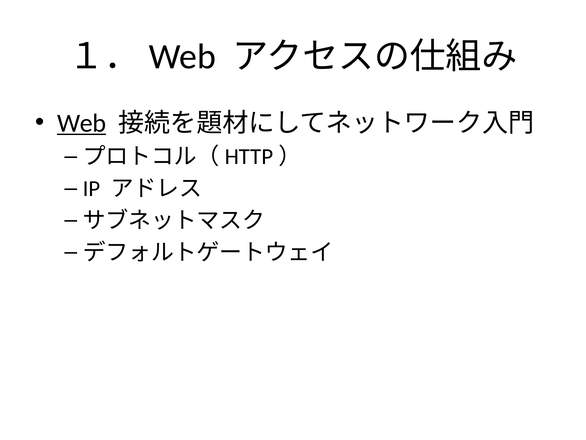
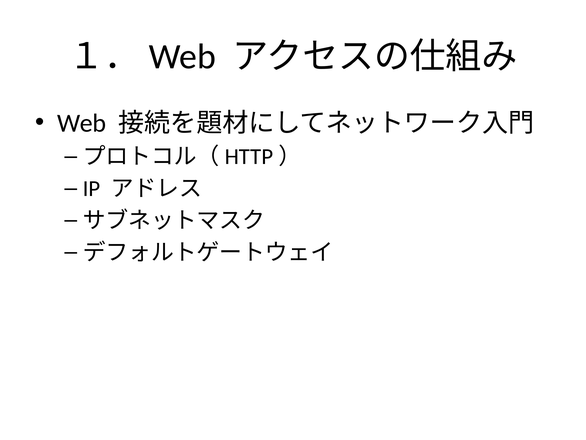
Web underline: present -> none (82, 123)
